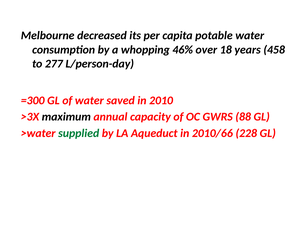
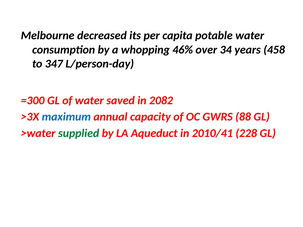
18: 18 -> 34 (226, 50)
277: 277 -> 347 (54, 64)
2010: 2010 -> 2082 (161, 101)
maximum colour: black -> blue (66, 117)
2010/66: 2010/66 -> 2010/41 (212, 133)
